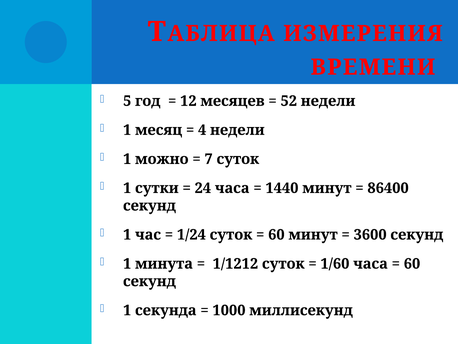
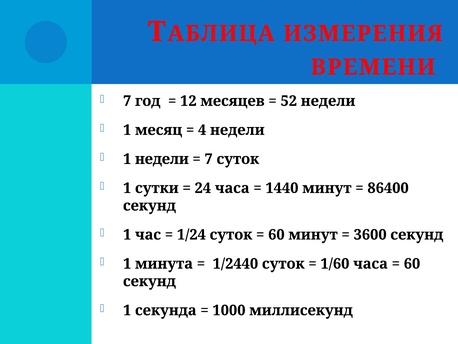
5: 5 -> 7 (127, 101)
1 можно: можно -> недели (162, 159)
1/1212: 1/1212 -> 1/2440 (235, 263)
